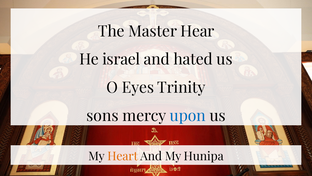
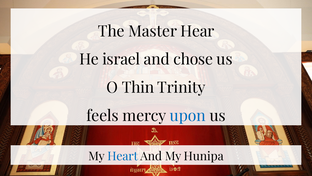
hated: hated -> chose (193, 59)
Eyes: Eyes -> Thin (138, 87)
sons: sons -> feels (102, 116)
Heart colour: orange -> blue (123, 156)
